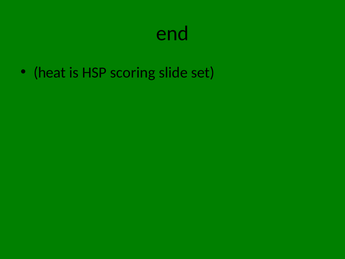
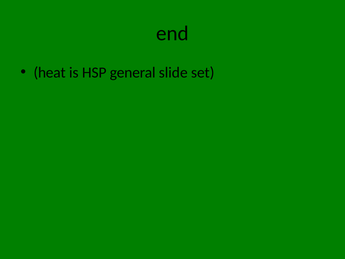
scoring: scoring -> general (133, 72)
